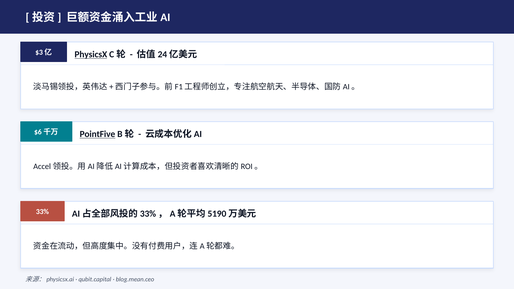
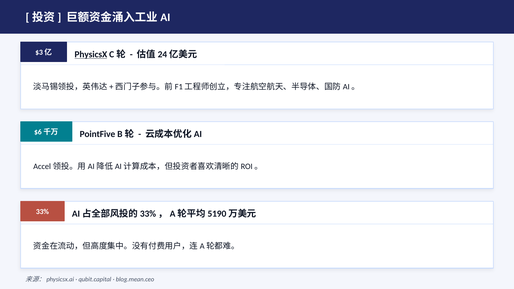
PointFive underline: present -> none (97, 134)
